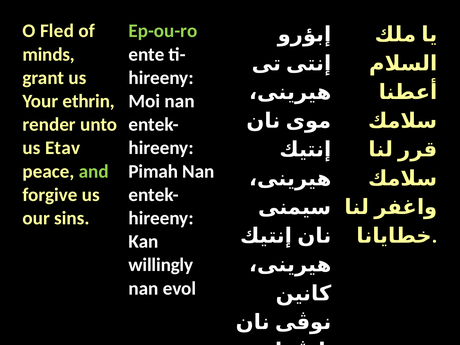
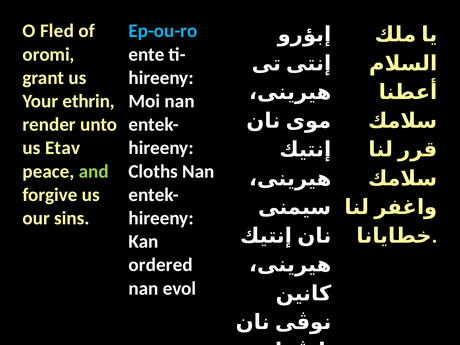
Ep-ou-ro colour: light green -> light blue (163, 31)
minds: minds -> oromi (49, 54)
Pimah: Pimah -> Cloths (153, 171)
willingly: willingly -> ordered (161, 265)
